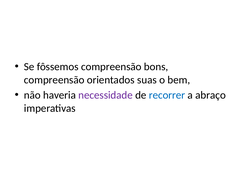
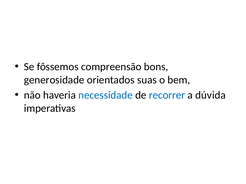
compreensão: compreensão -> generosidade (54, 80)
necessidade colour: purple -> blue (106, 95)
abraço: abraço -> dúvida (210, 95)
